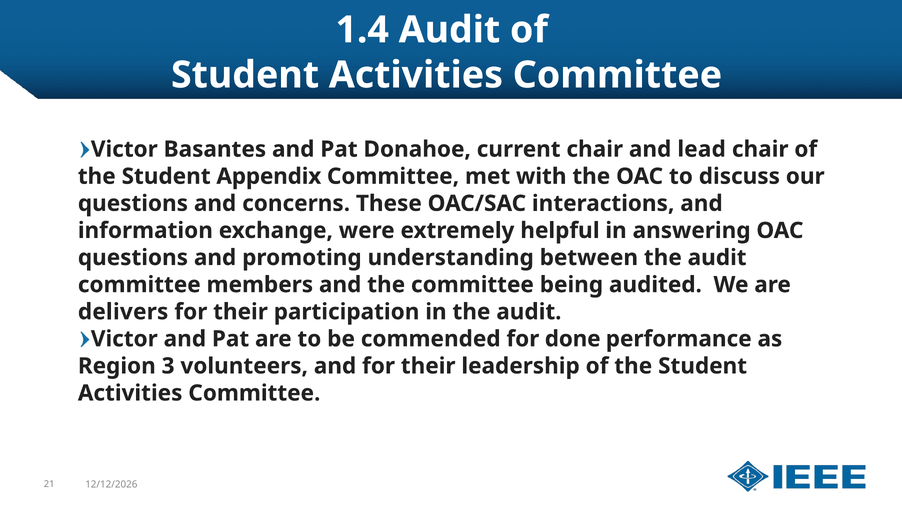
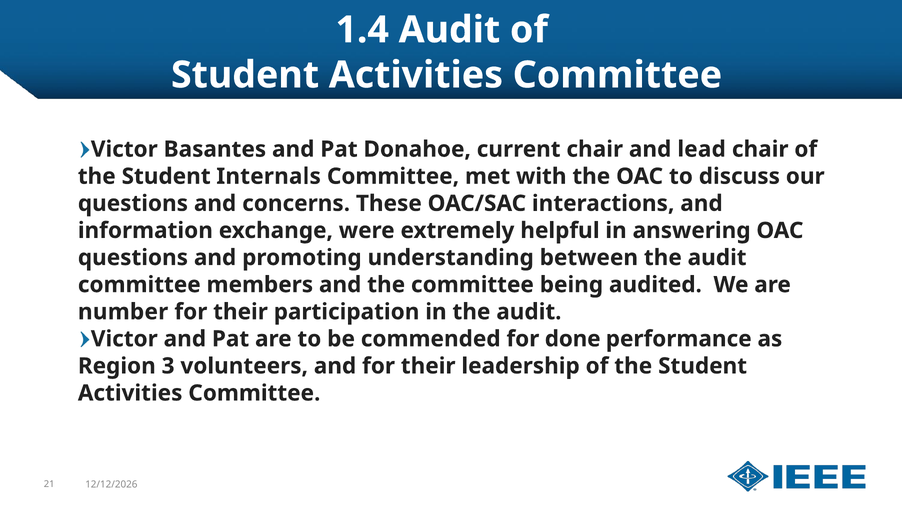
Appendix: Appendix -> Internals (269, 176)
delivers: delivers -> number (123, 311)
